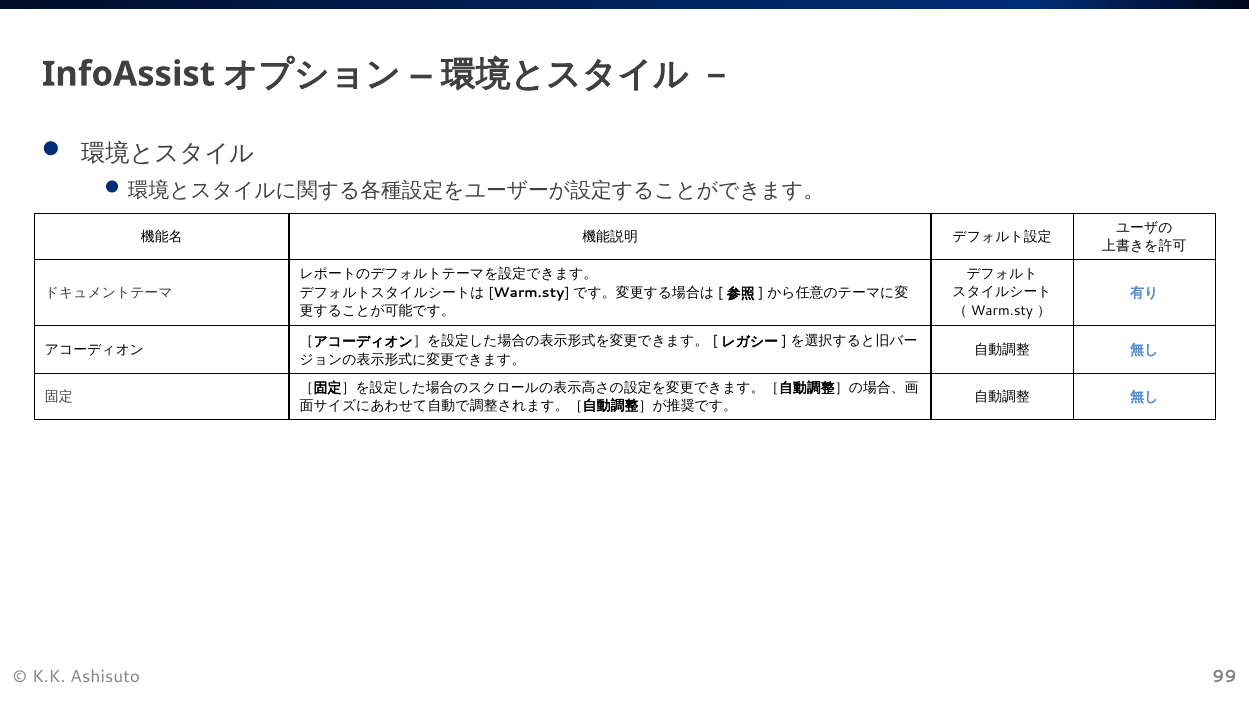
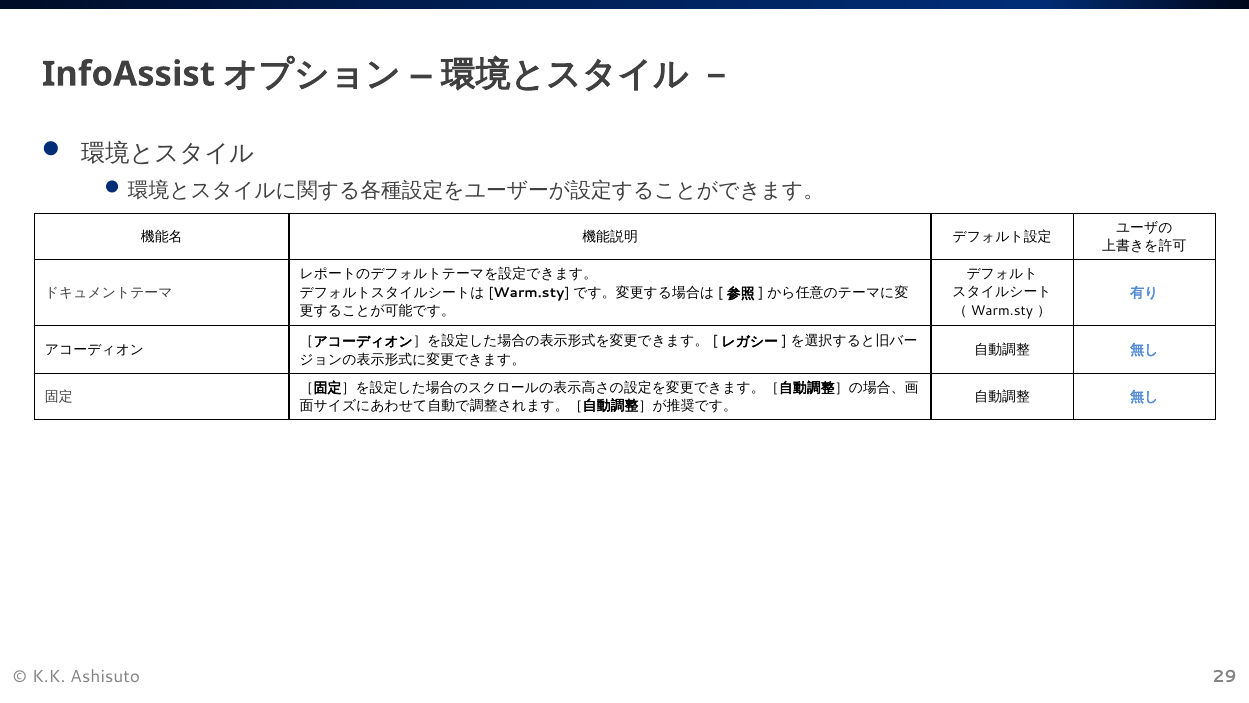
99: 99 -> 29 (1224, 676)
